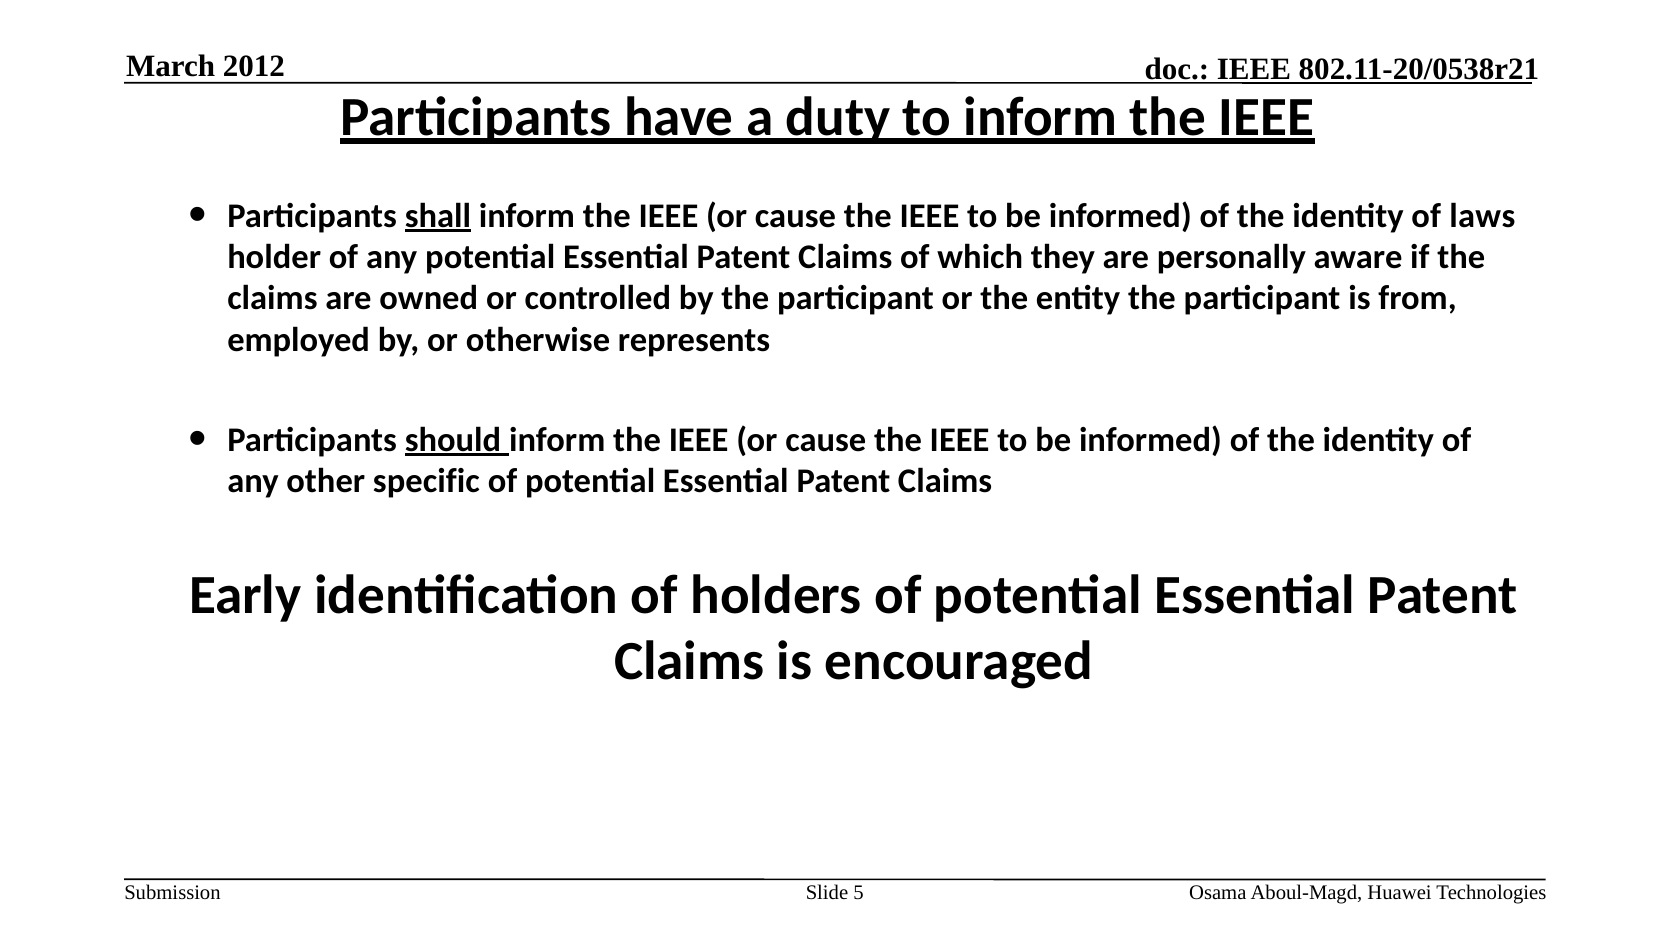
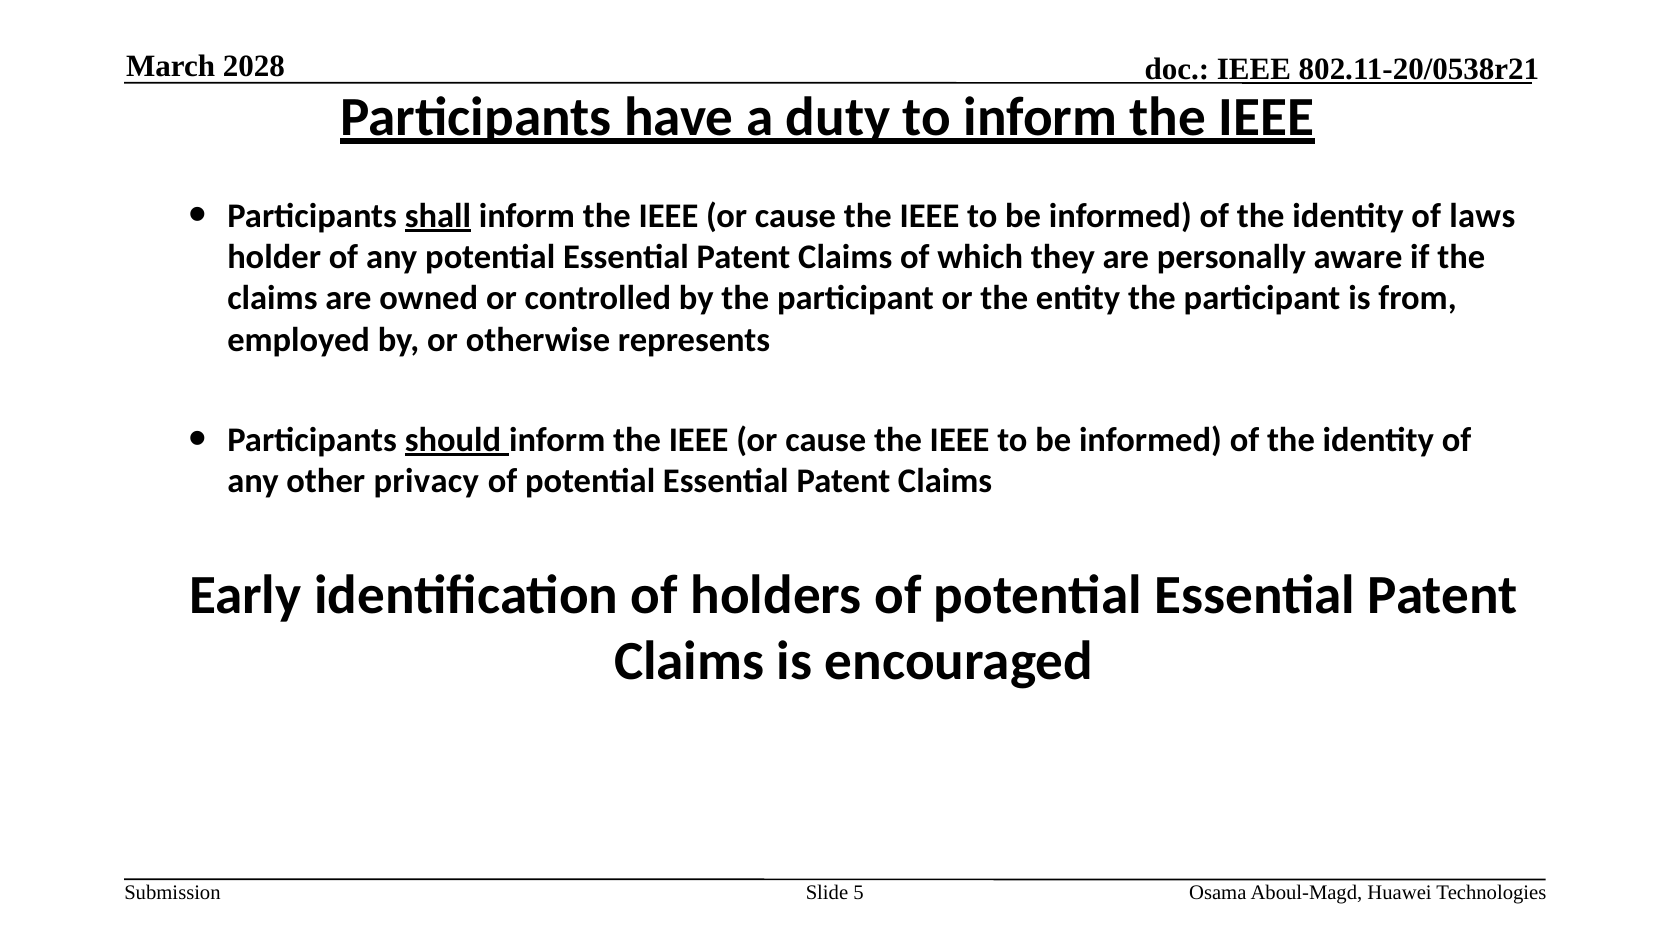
2012: 2012 -> 2028 (254, 66)
specific: specific -> privacy (426, 482)
